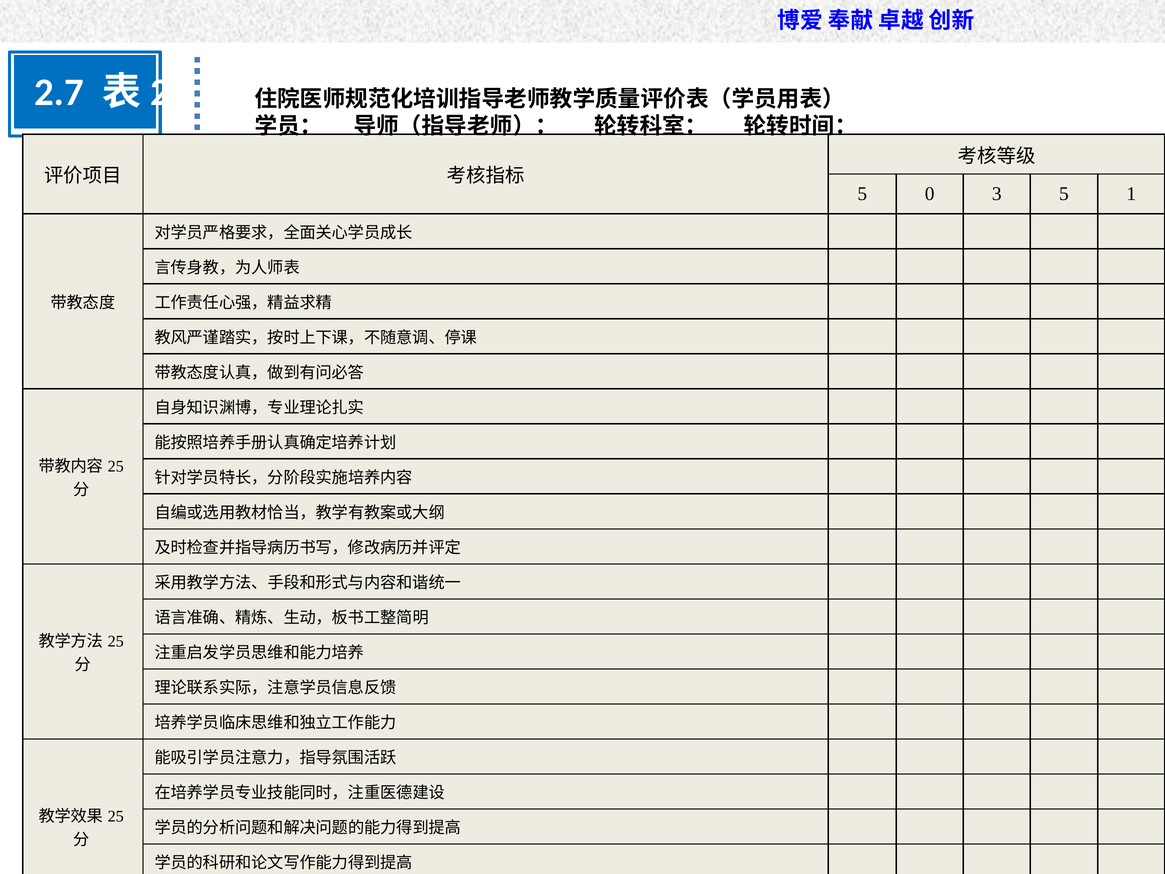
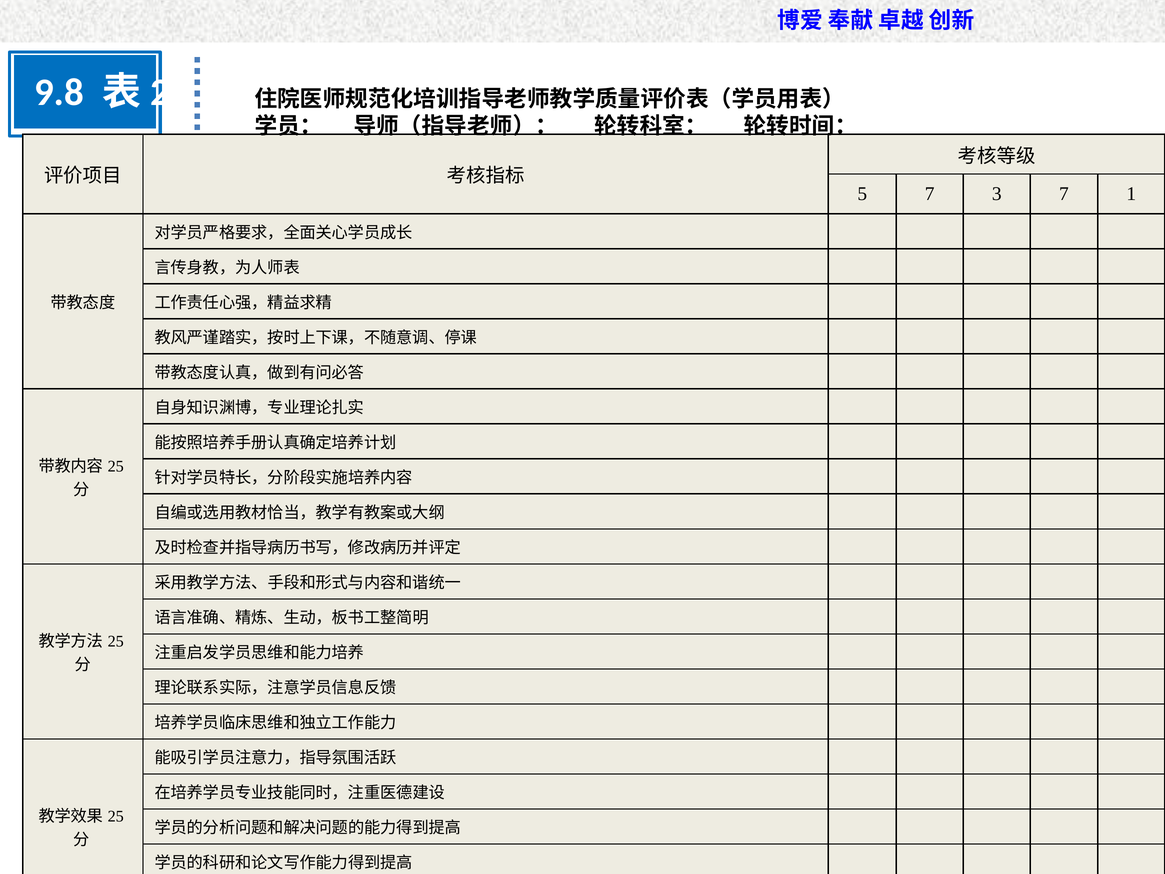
2.7: 2.7 -> 9.8 (59, 92)
5 0: 0 -> 7 (930, 194)
3 5: 5 -> 7 (1064, 194)
